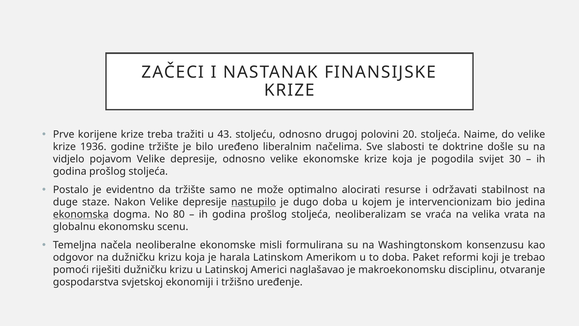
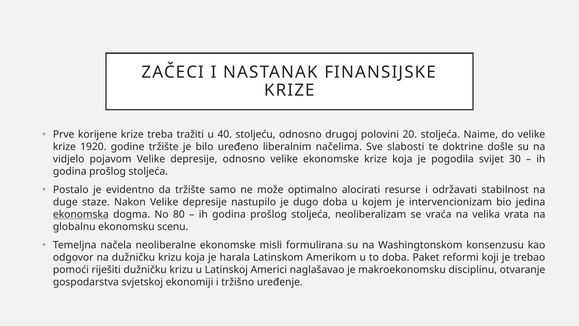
43: 43 -> 40 (225, 134)
1936: 1936 -> 1920 (93, 147)
nastupilo underline: present -> none (254, 202)
